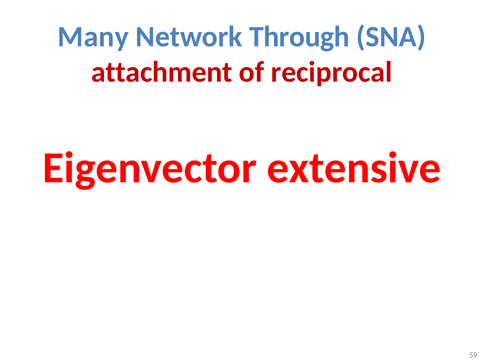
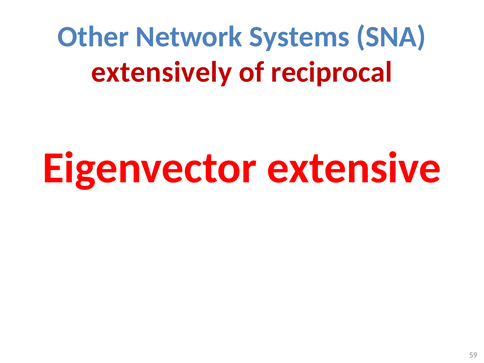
Many: Many -> Other (93, 37)
Through: Through -> Systems (299, 37)
attachment: attachment -> extensively (162, 72)
